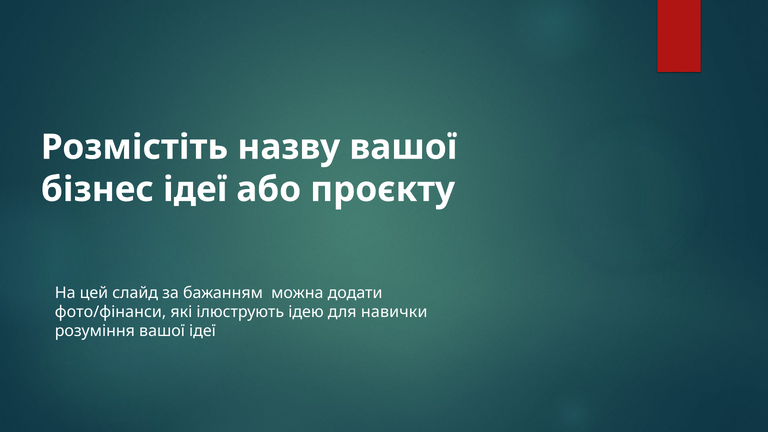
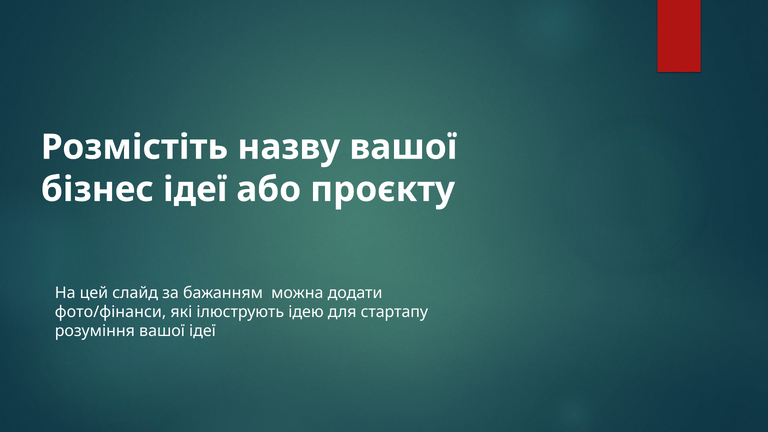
навички: навички -> стартапу (394, 312)
